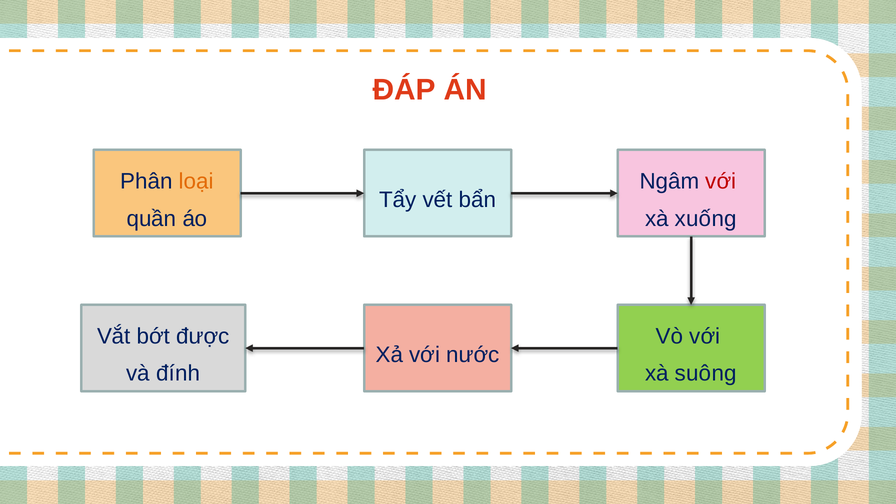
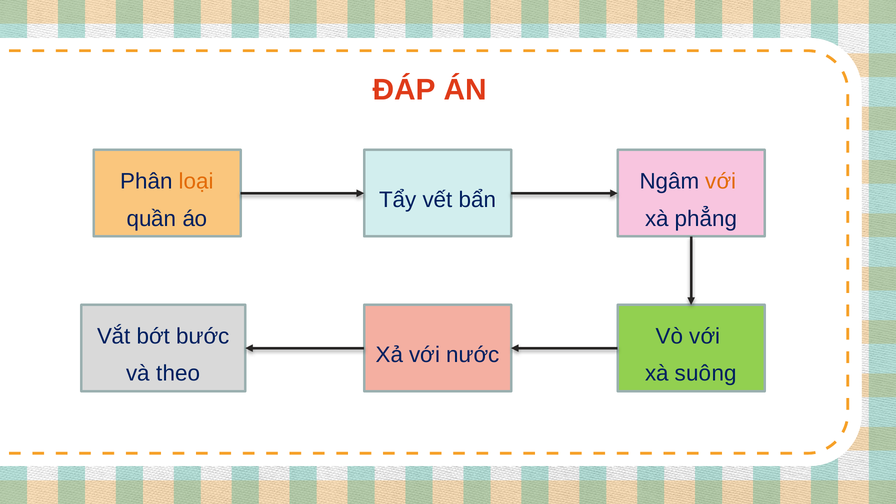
với colour: red -> orange (721, 181)
xuống: xuống -> phẳng (706, 219)
được: được -> bước (203, 336)
đính: đính -> theo (178, 374)
